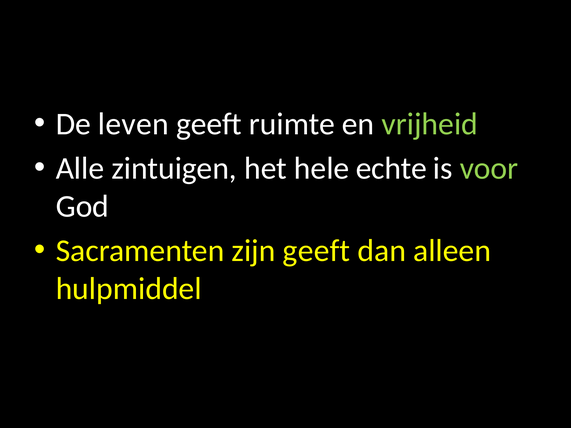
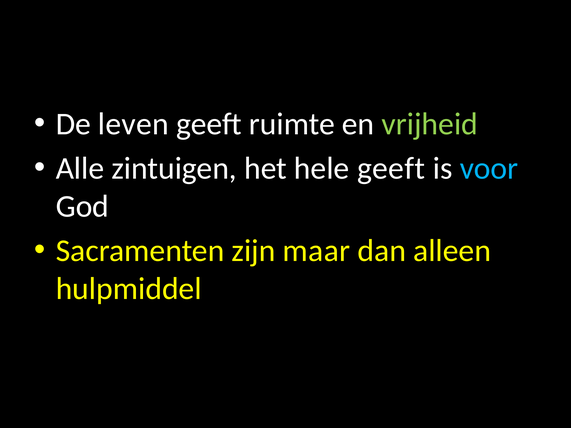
hele echte: echte -> geeft (391, 168)
voor colour: light green -> light blue (489, 168)
zijn geeft: geeft -> maar (316, 251)
